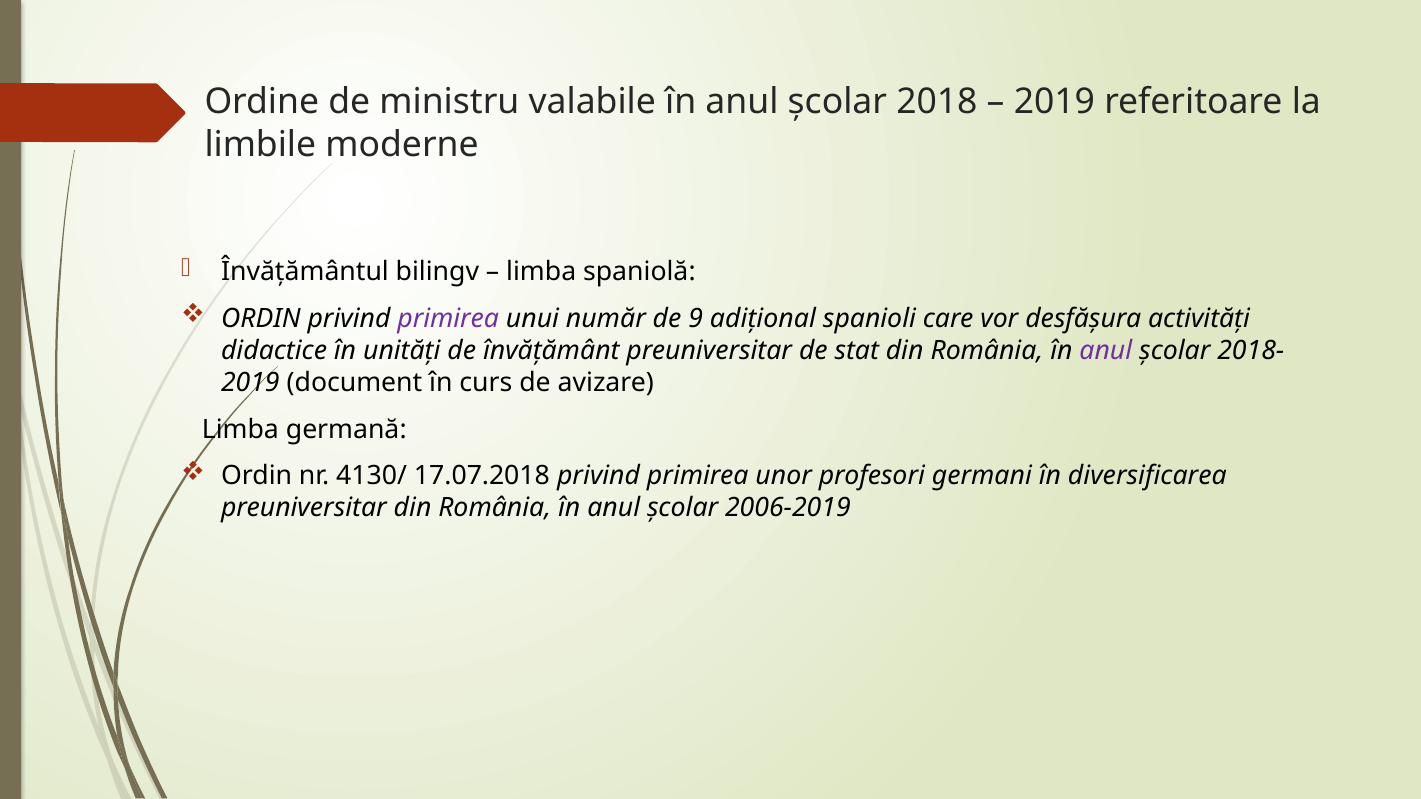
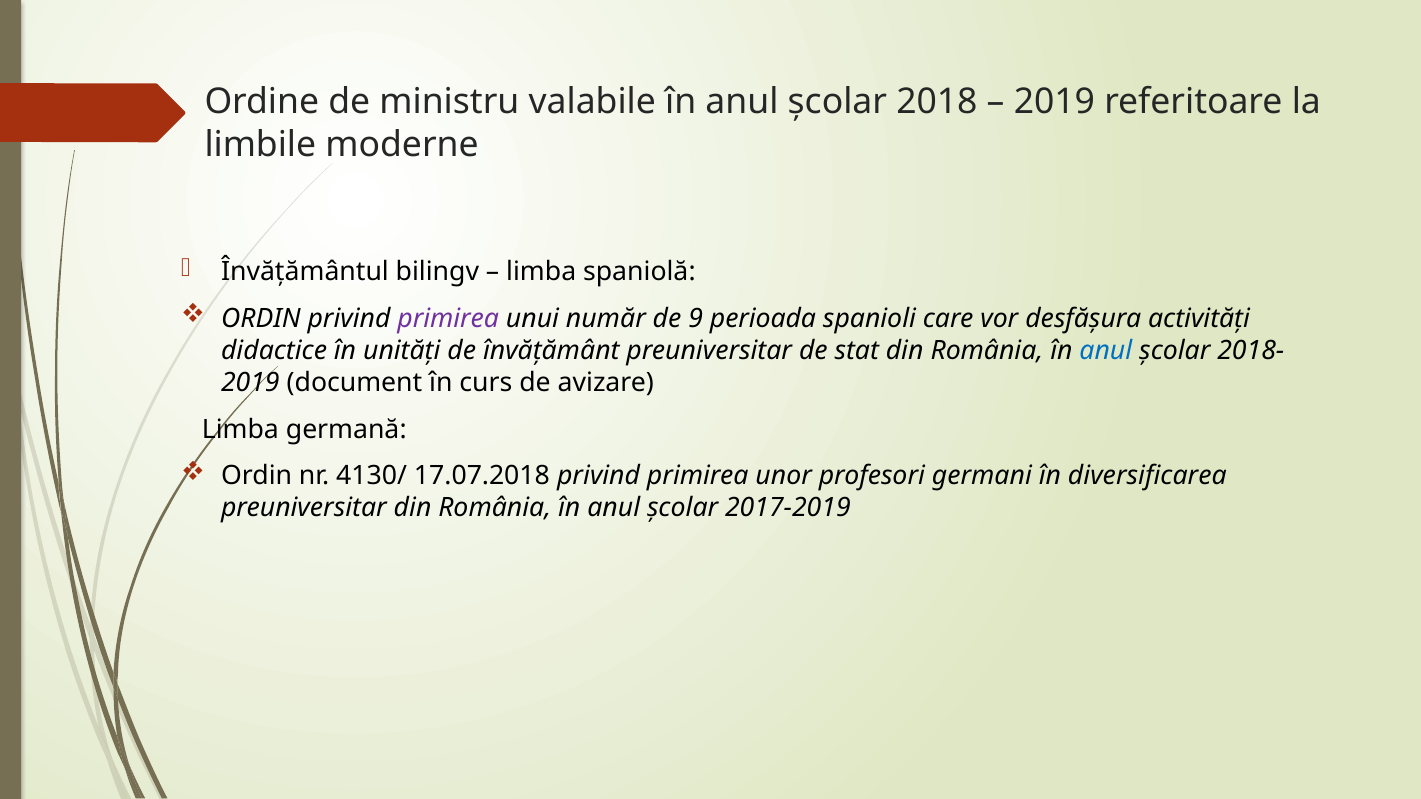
adițional: adițional -> perioada (763, 319)
anul colour: purple -> blue (1106, 351)
2006-2019: 2006-2019 -> 2017-2019 (788, 508)
